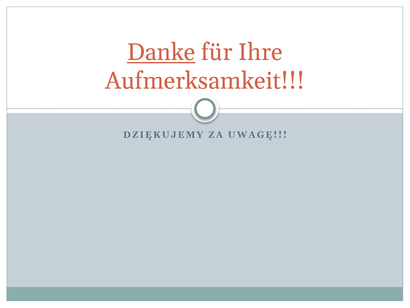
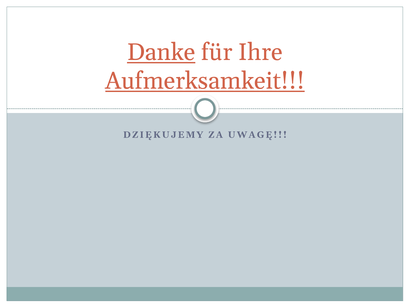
Aufmerksamkeit underline: none -> present (205, 81)
